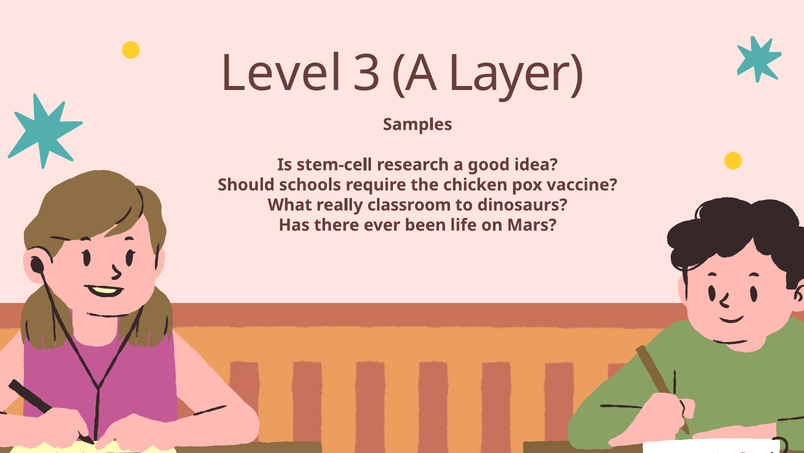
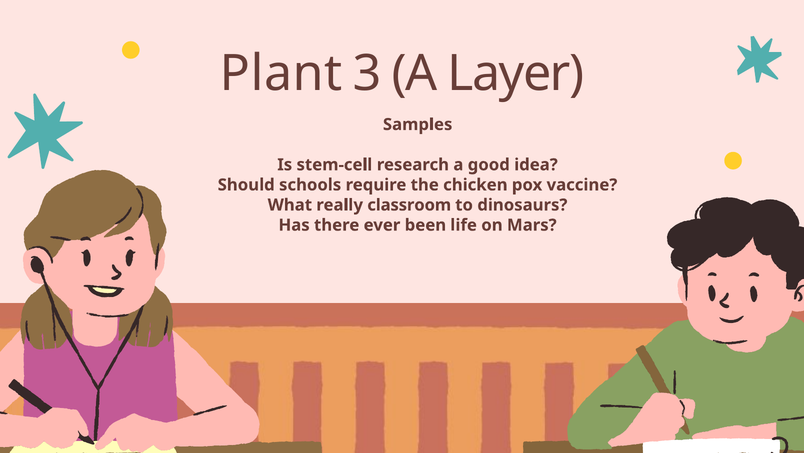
Level: Level -> Plant (281, 73)
